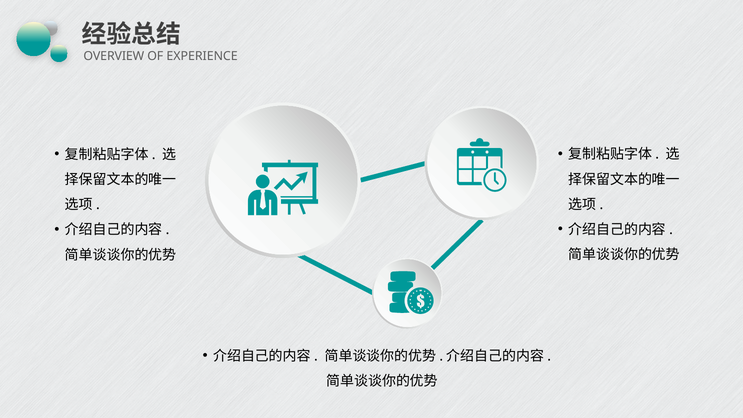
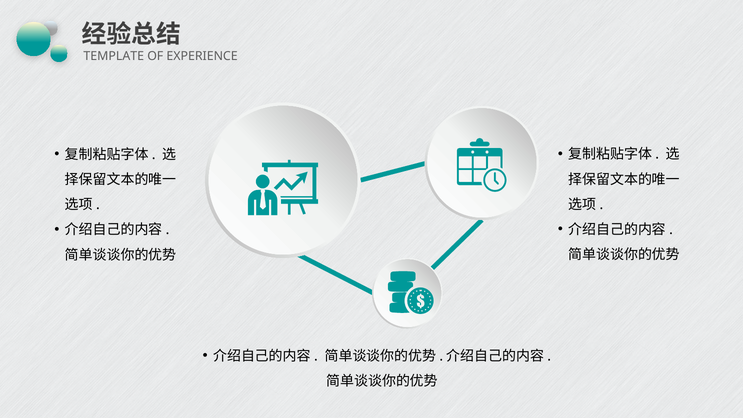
OVERVIEW: OVERVIEW -> TEMPLATE (114, 56)
